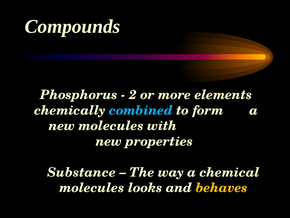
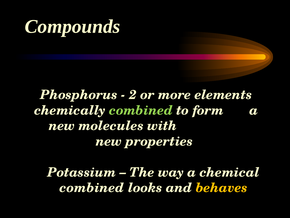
combined colour: light blue -> light green (141, 110)
Substance: Substance -> Potassium (82, 172)
molecules: molecules -> combined (92, 187)
